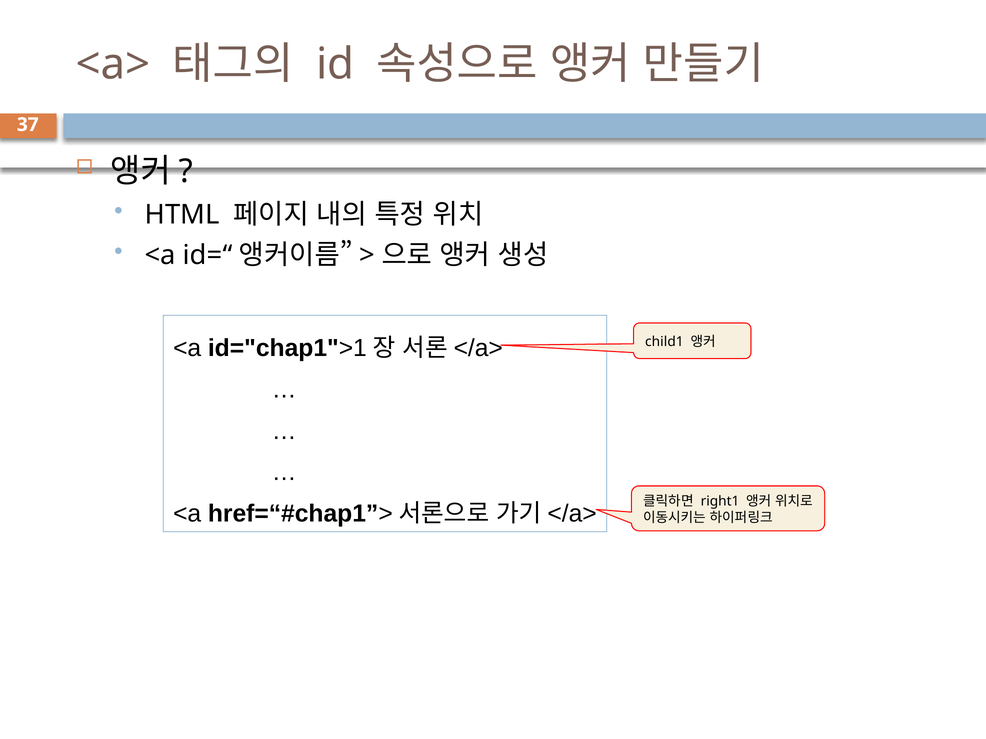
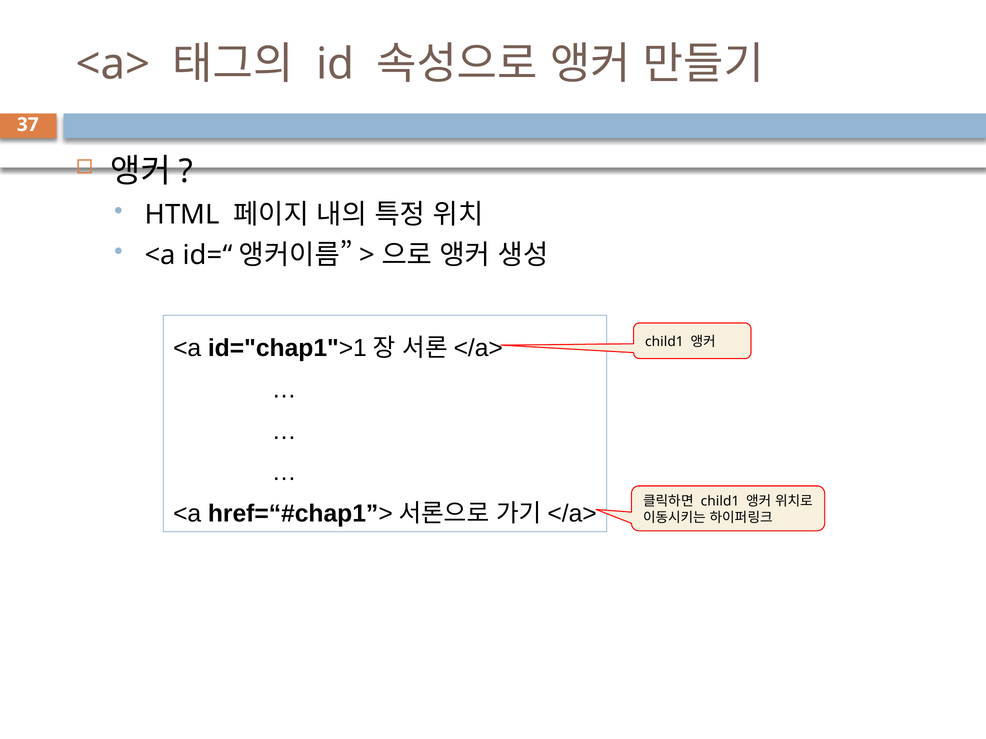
right1: right1 -> child1 (720, 501)
